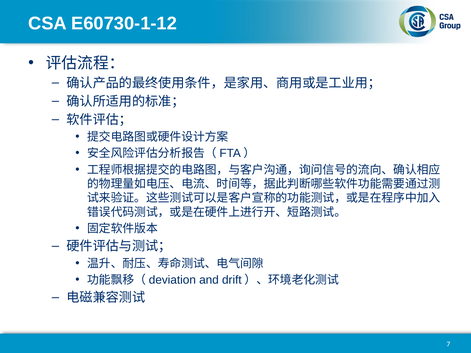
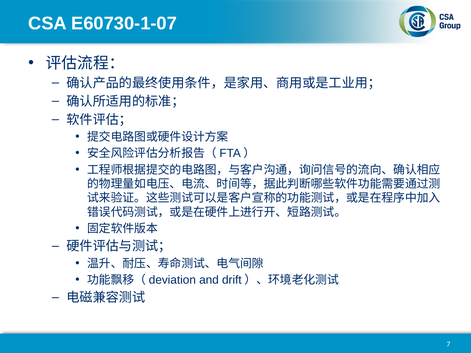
E60730-1-12: E60730-1-12 -> E60730-1-07 (124, 24)
